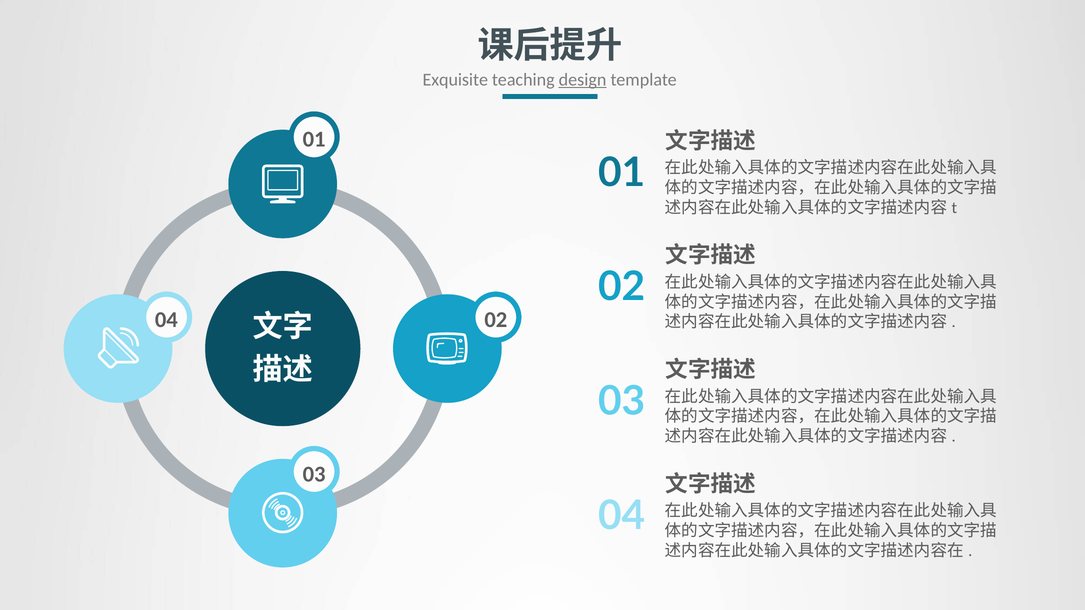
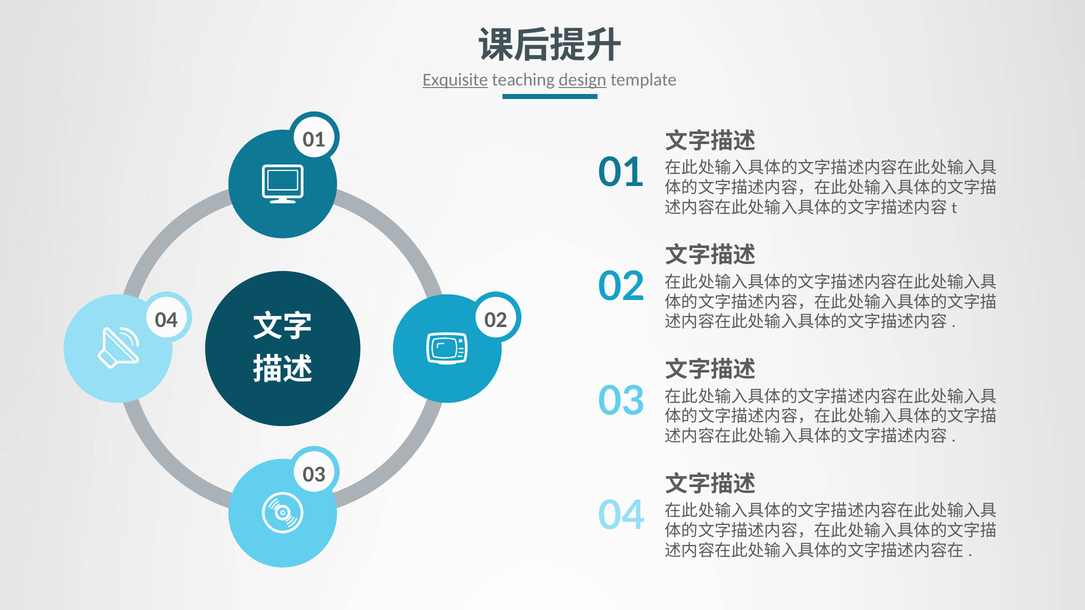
Exquisite underline: none -> present (455, 80)
